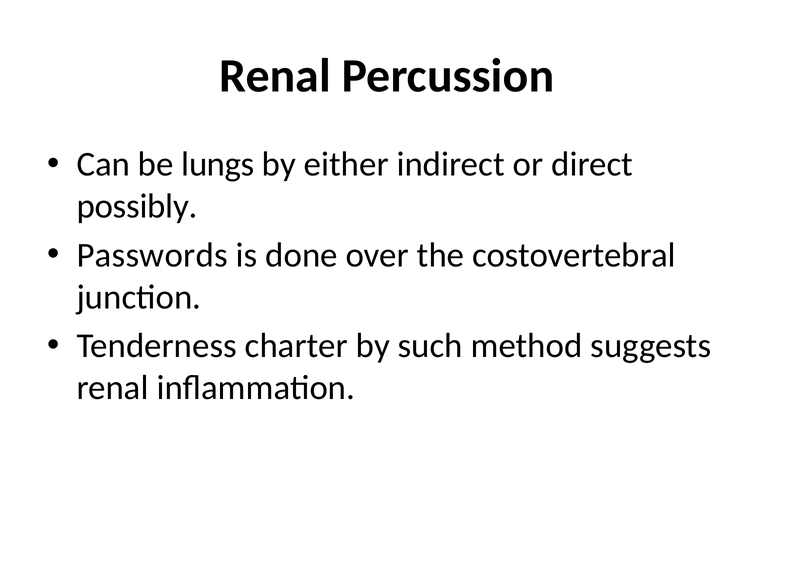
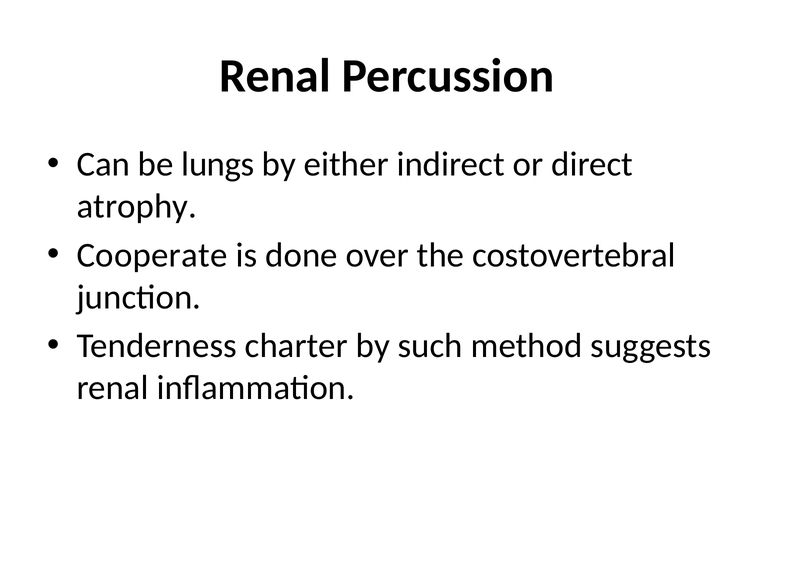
possibly: possibly -> atrophy (137, 207)
Passwords: Passwords -> Cooperate (152, 256)
